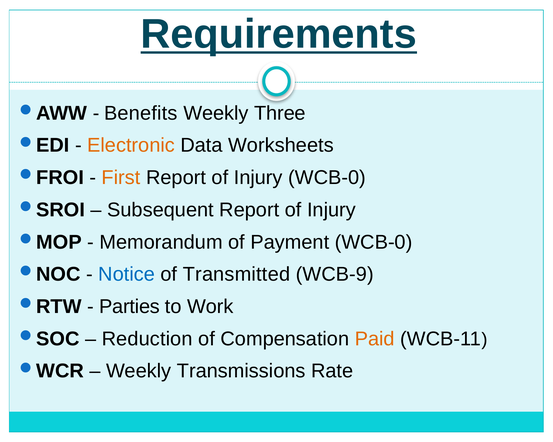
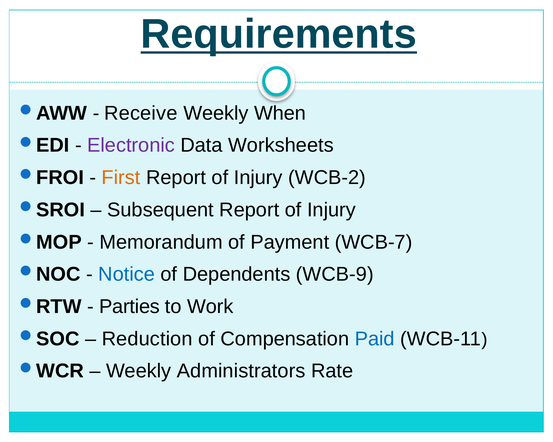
Benefits: Benefits -> Receive (141, 113)
Three: Three -> When (280, 113)
Electronic colour: orange -> purple (131, 146)
Injury WCB-0: WCB-0 -> WCB-2 (327, 178)
Payment WCB-0: WCB-0 -> WCB-7 (374, 242)
Transmitted: Transmitted -> Dependents (237, 275)
Paid colour: orange -> blue (375, 339)
Transmissions: Transmissions -> Administrators (241, 371)
